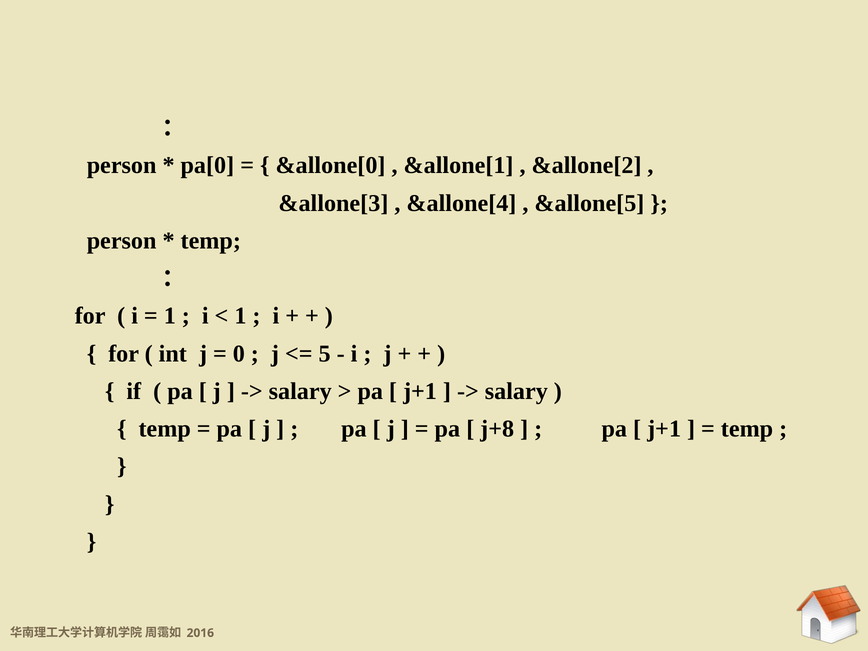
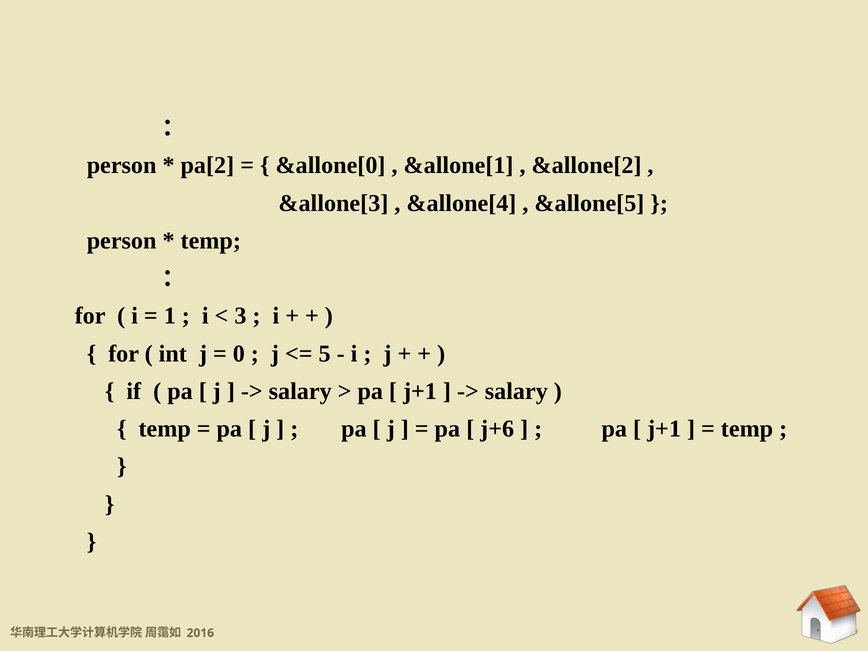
pa[0: pa[0 -> pa[2 (207, 166)
1: 1 -> 3 (240, 316)
j+8: j+8 -> j+6 (497, 429)
